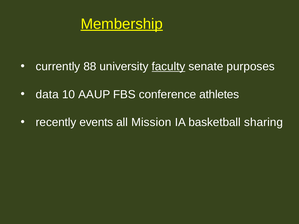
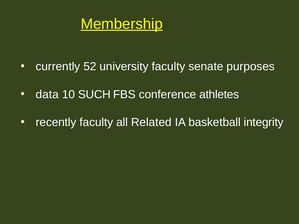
88: 88 -> 52 (90, 67)
faculty underline: present -> none (168, 67)
AAUP: AAUP -> SUCH (94, 94)
recently events: events -> faculty (96, 122)
Mission: Mission -> Related (151, 122)
sharing: sharing -> integrity (264, 122)
